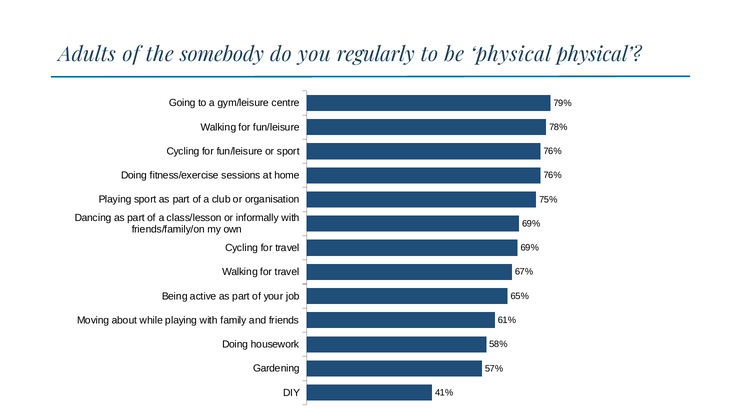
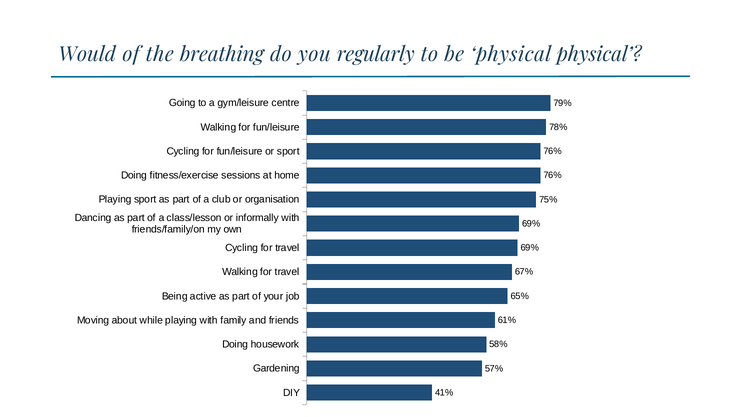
Adults: Adults -> Would (87, 54)
somebody: somebody -> breathing (222, 54)
